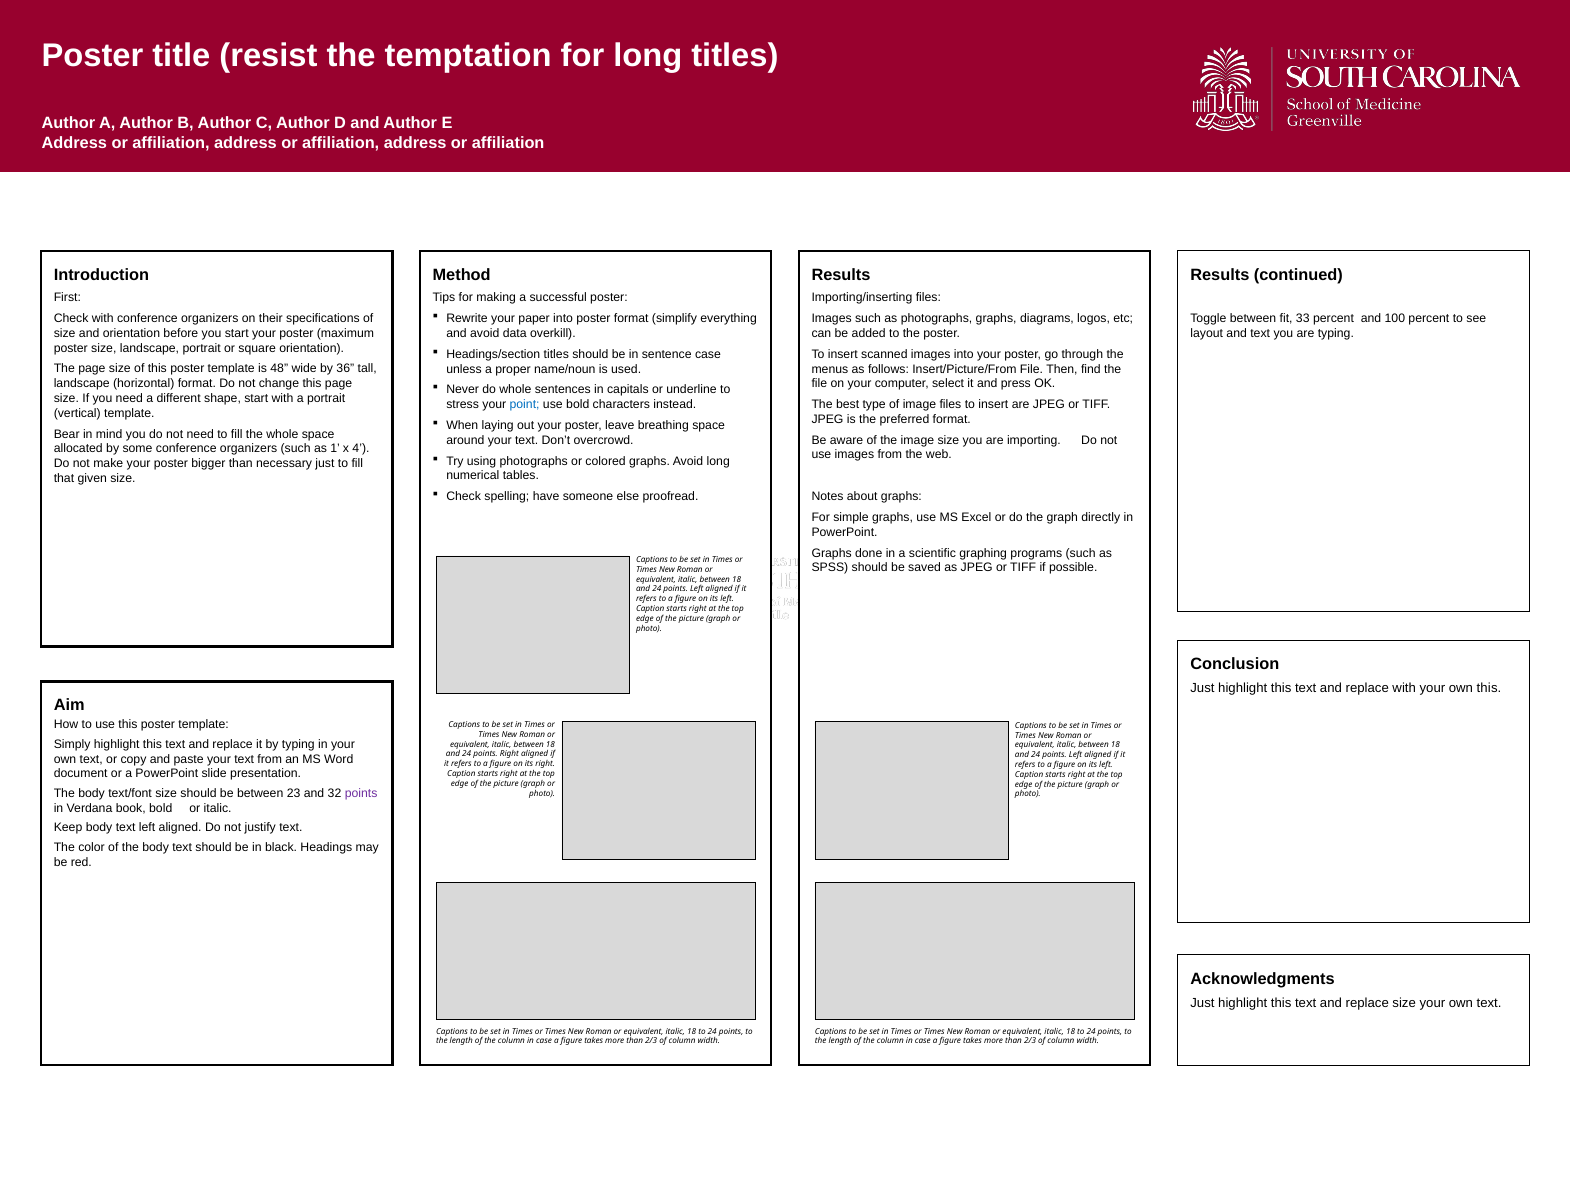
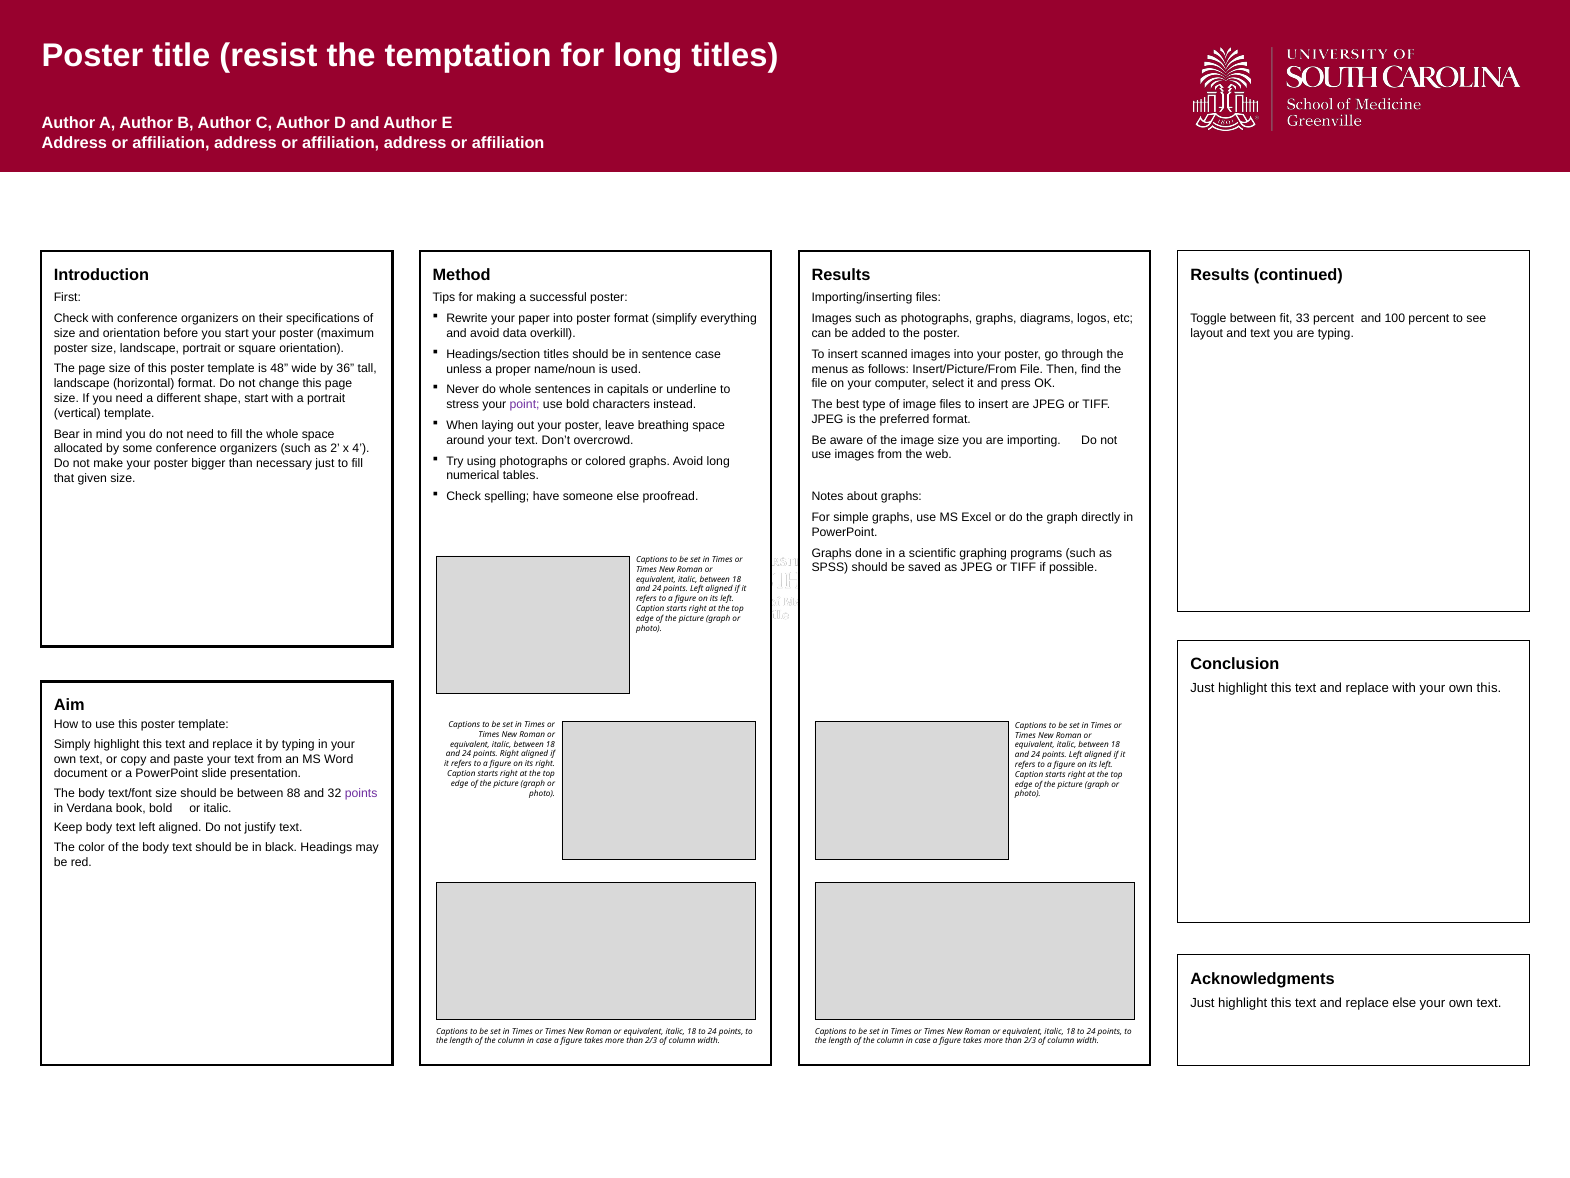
point colour: blue -> purple (525, 404)
1: 1 -> 2 (335, 449)
23: 23 -> 88 (294, 793)
replace size: size -> else (1404, 1002)
